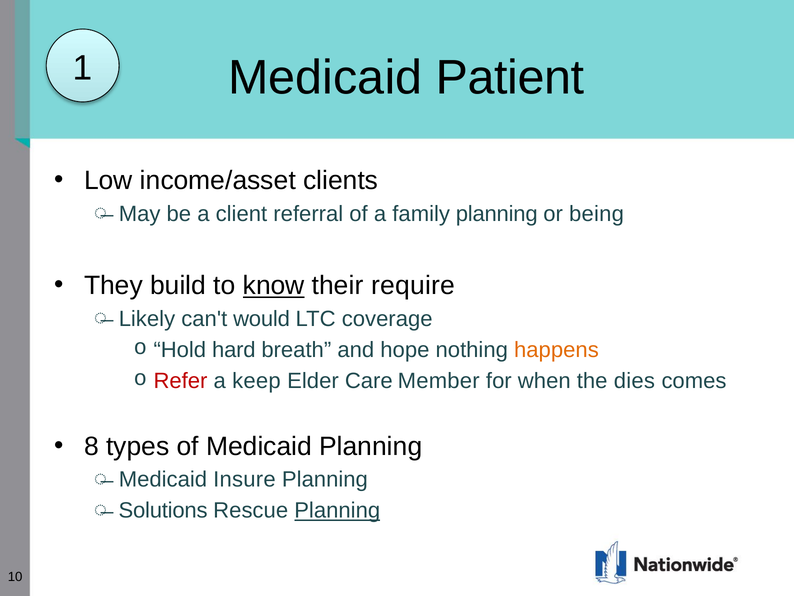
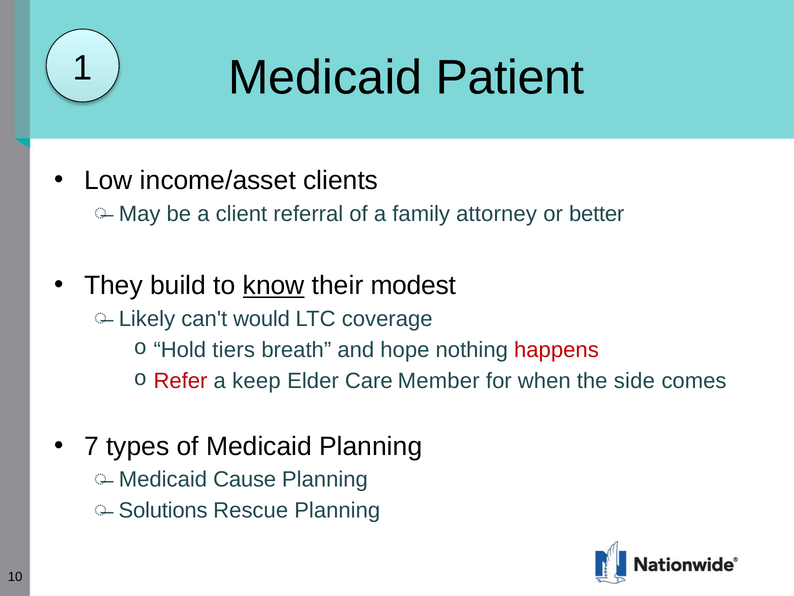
family planning: planning -> attorney (497, 214)
being: being -> better (597, 214)
require: require -> modest (413, 285)
hard: hard -> tiers (234, 350)
happens colour: orange -> red (556, 350)
dies: dies -> side (634, 380)
8: 8 -> 7 (91, 446)
Insure: Insure -> Cause (245, 479)
Planning underline: present -> none (337, 510)
